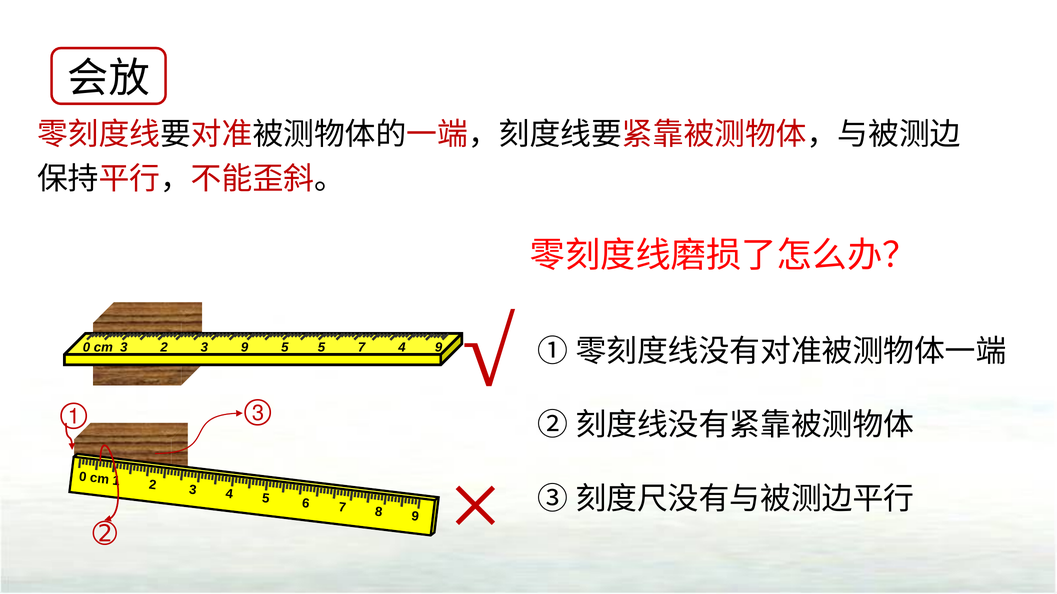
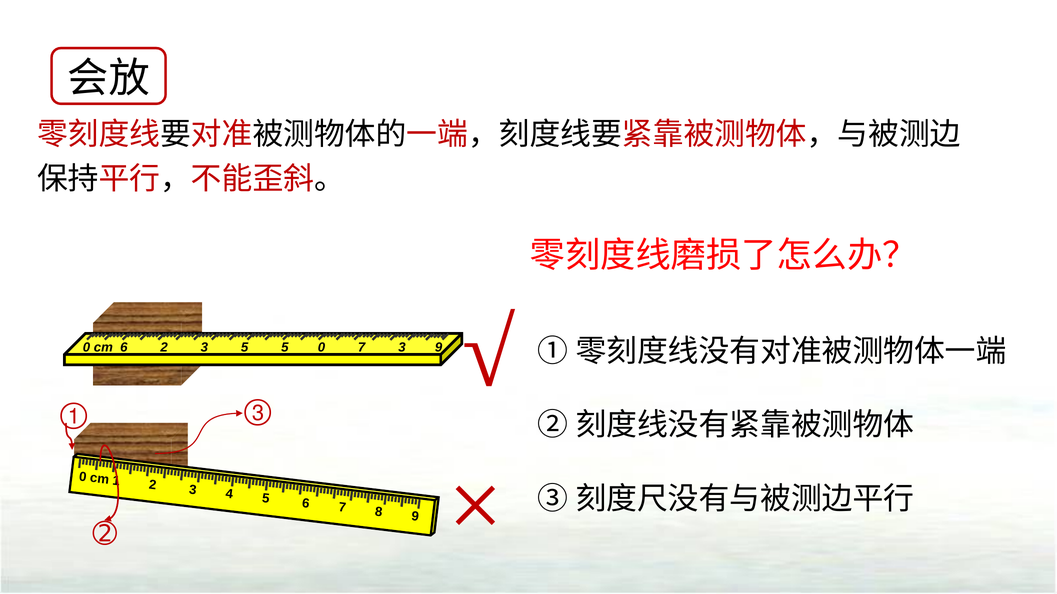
cm 3: 3 -> 6 (124, 348)
3 9: 9 -> 5 (245, 348)
5 5: 5 -> 0 (321, 348)
7 4: 4 -> 3 (402, 348)
